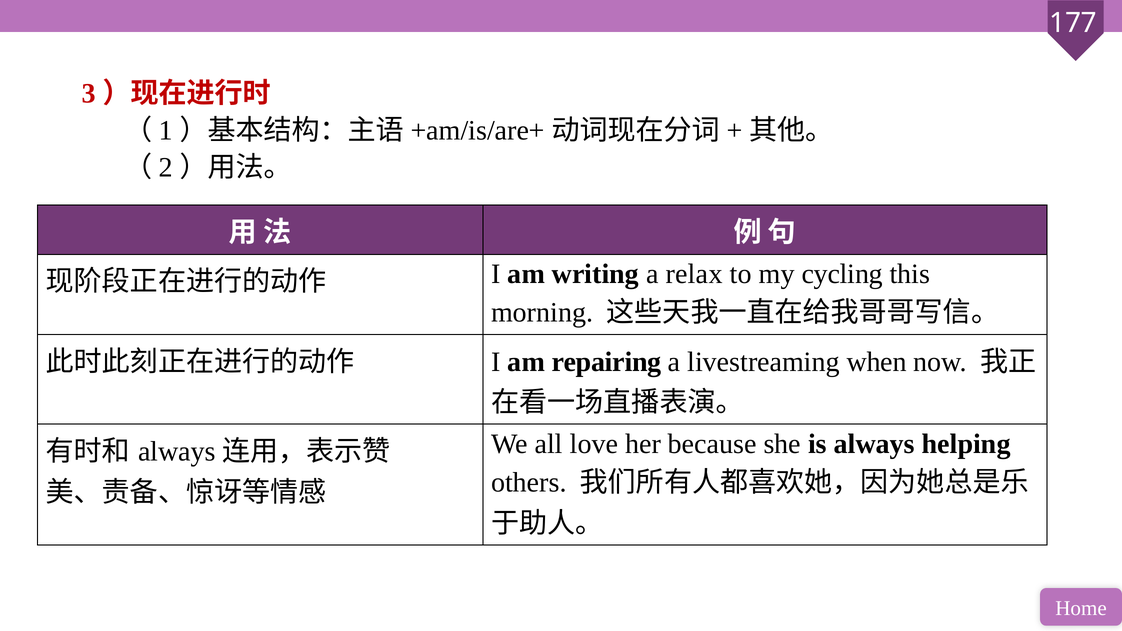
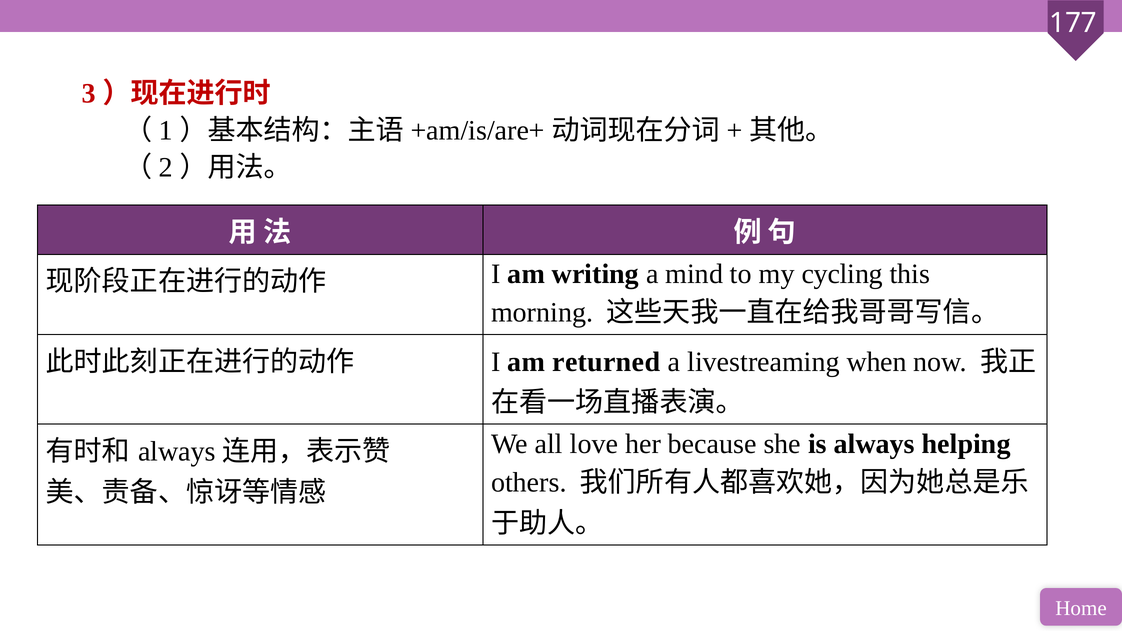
relax: relax -> mind (694, 274)
repairing: repairing -> returned (606, 362)
